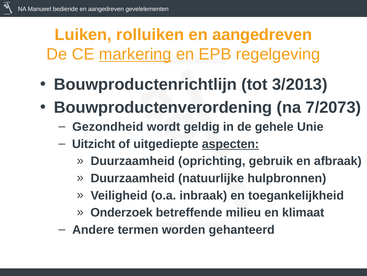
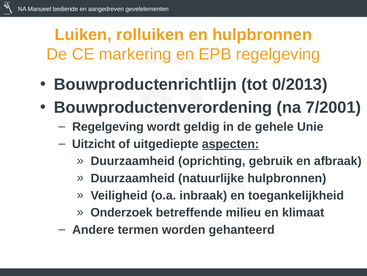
rolluiken en aangedreven: aangedreven -> hulpbronnen (262, 35)
markering underline: present -> none (135, 54)
3/2013: 3/2013 -> 0/2013 (300, 84)
7/2073: 7/2073 -> 7/2001 (333, 107)
Gezondheid: Gezondheid -> Regelgeving (108, 127)
